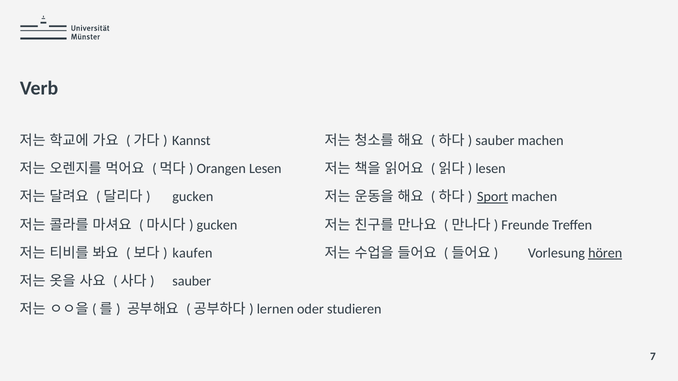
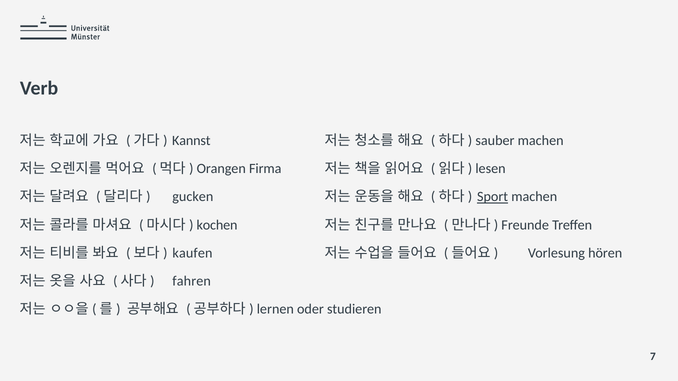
Orangen Lesen: Lesen -> Firma (265, 169)
gucken: gucken -> kochen (217, 225)
hören underline: present -> none (605, 253)
sauber: sauber -> fahren (192, 281)
